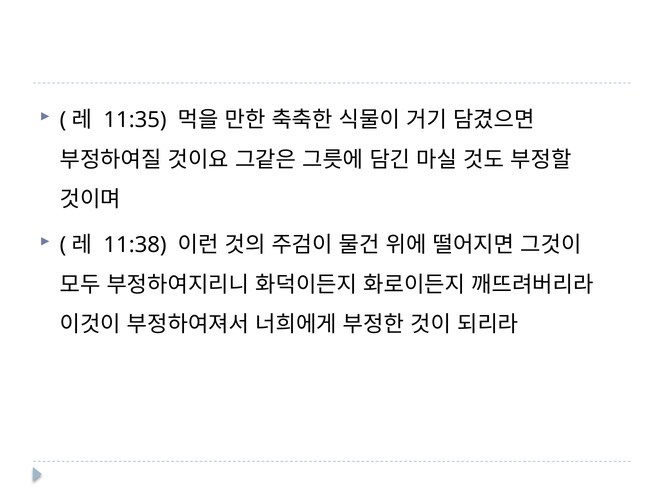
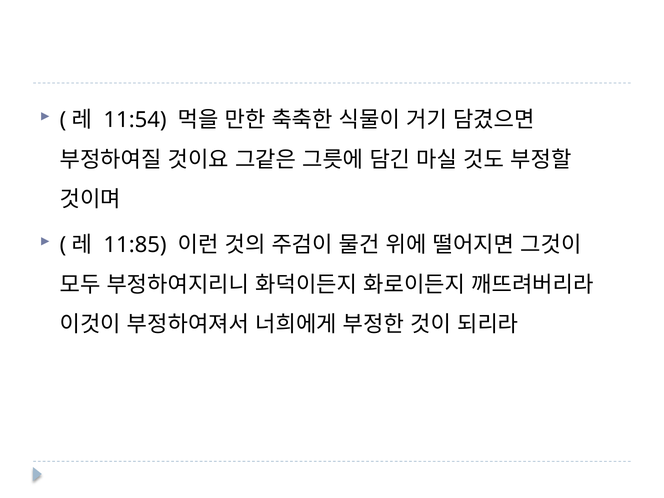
11:35: 11:35 -> 11:54 (135, 120)
11:38: 11:38 -> 11:85 (135, 245)
